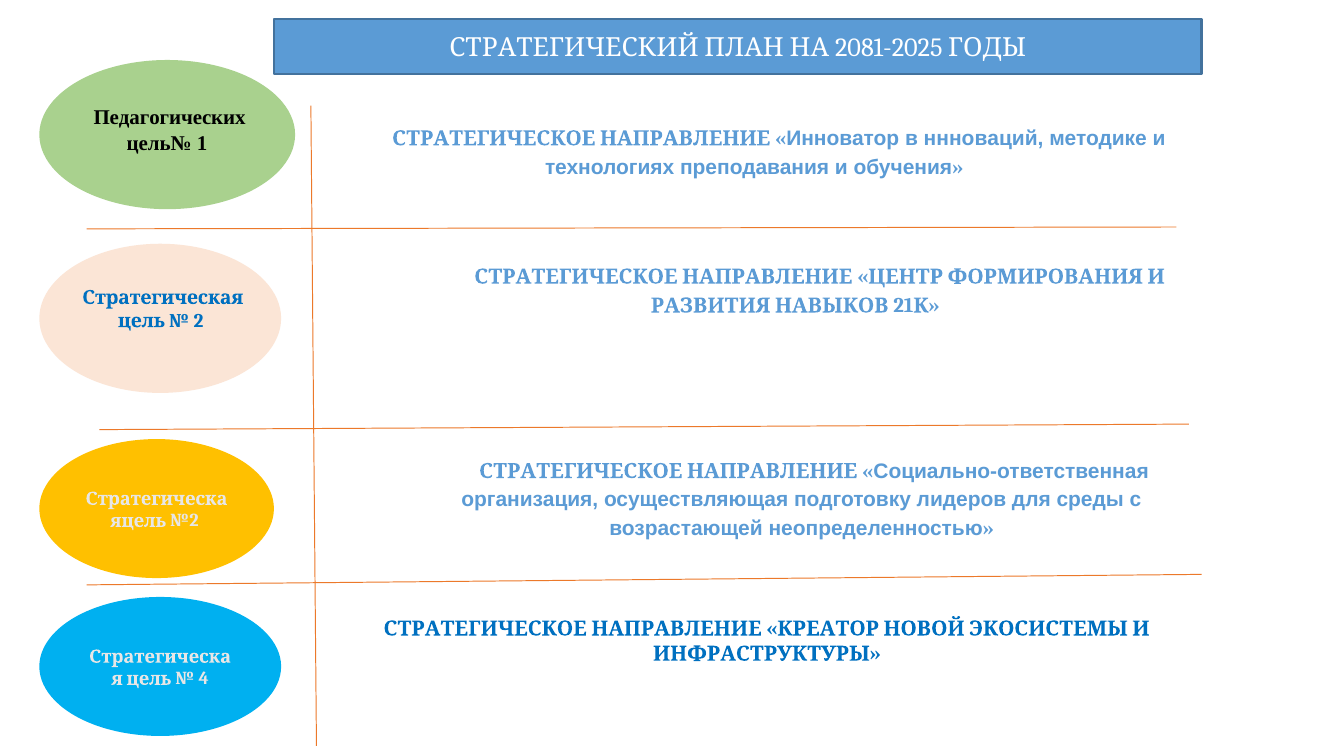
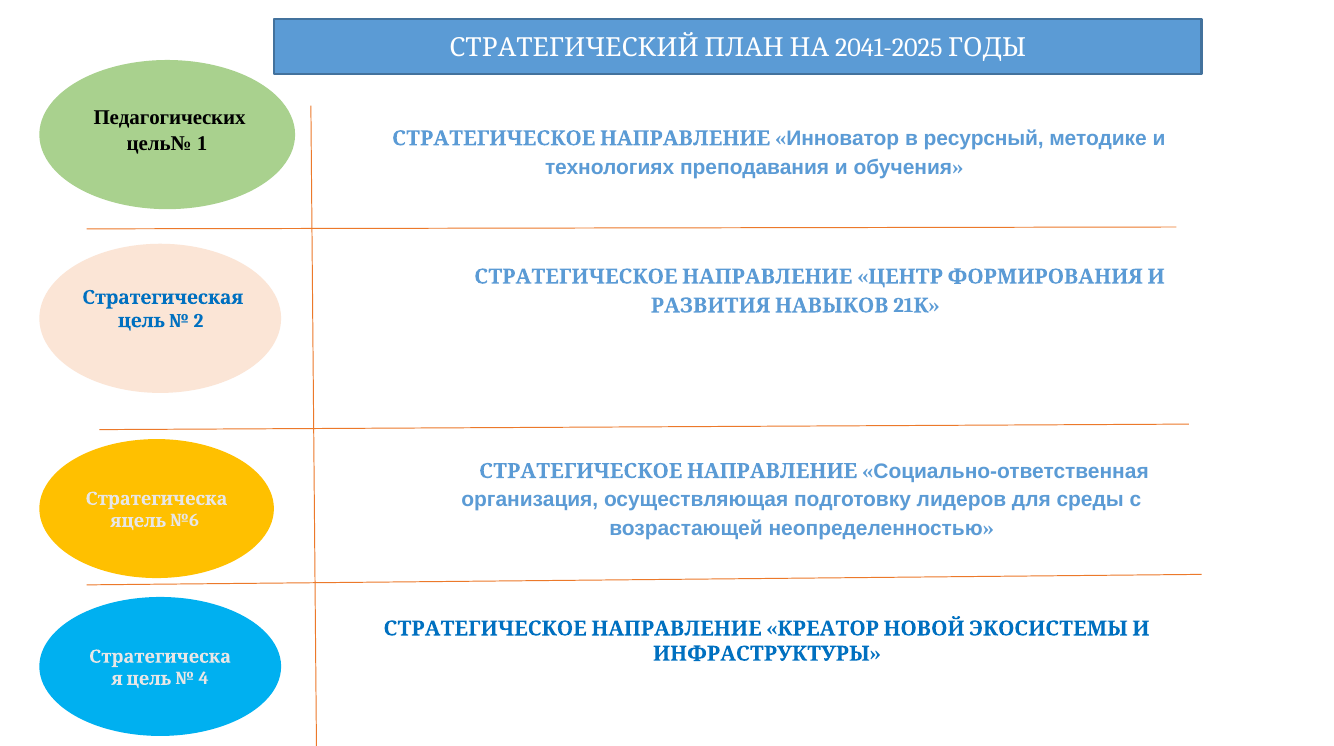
2081-2025: 2081-2025 -> 2041-2025 (889, 48)
ннноваций: ннноваций -> ресурсный (984, 138)
№2: №2 -> №6 (185, 521)
